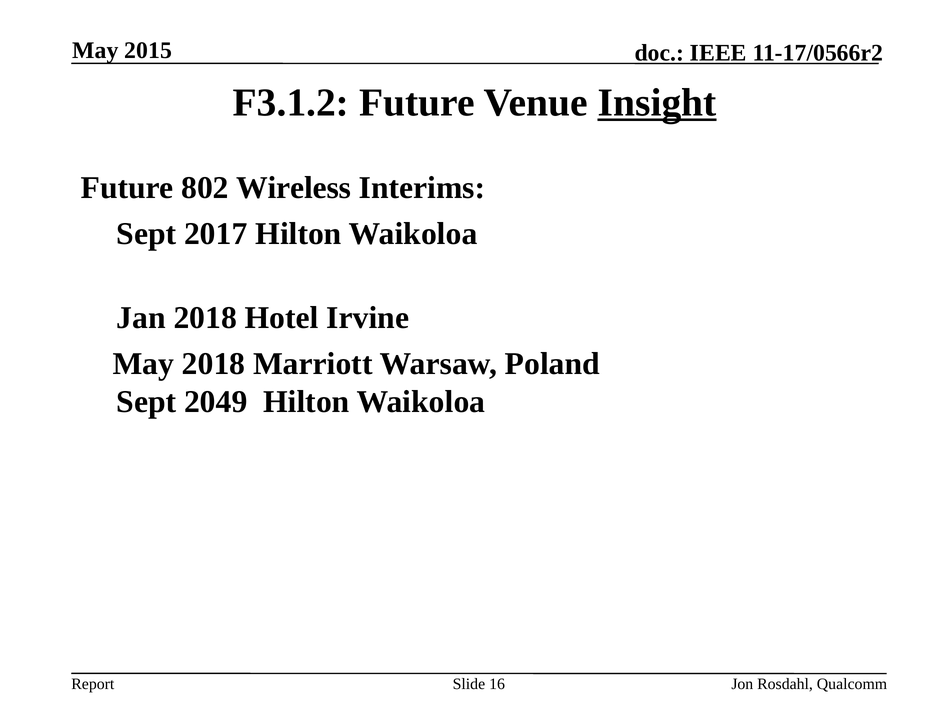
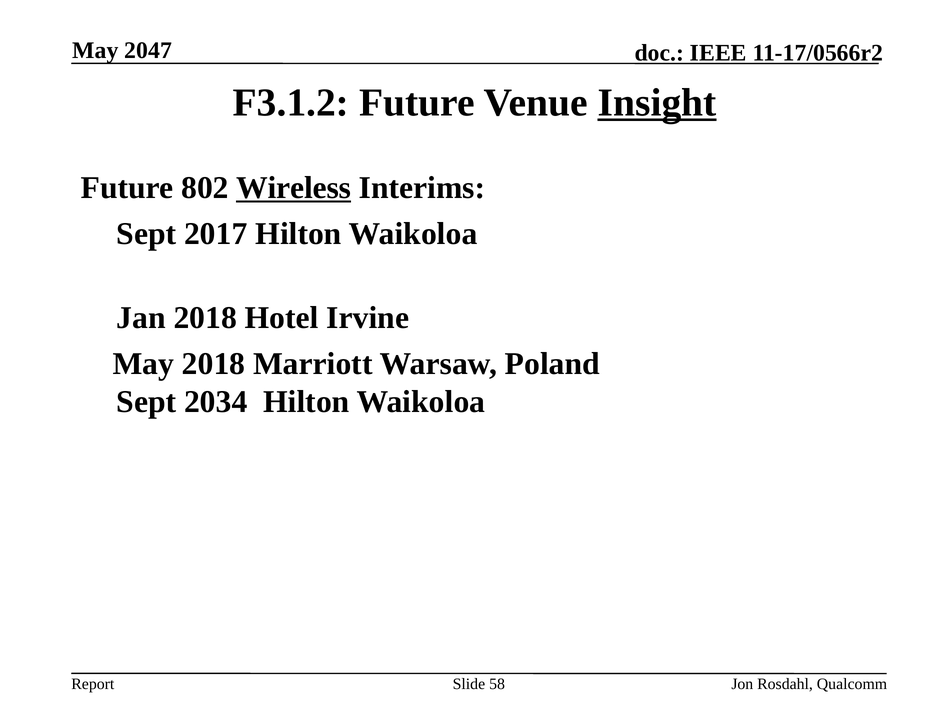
2015: 2015 -> 2047 (148, 50)
Wireless underline: none -> present (294, 188)
2049: 2049 -> 2034 (216, 402)
16: 16 -> 58 (497, 683)
